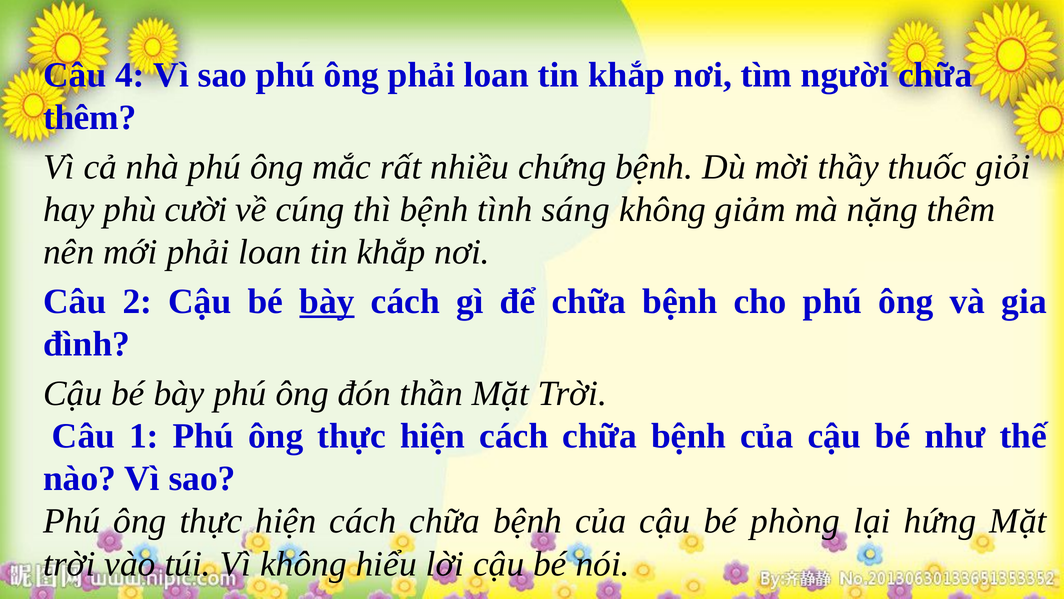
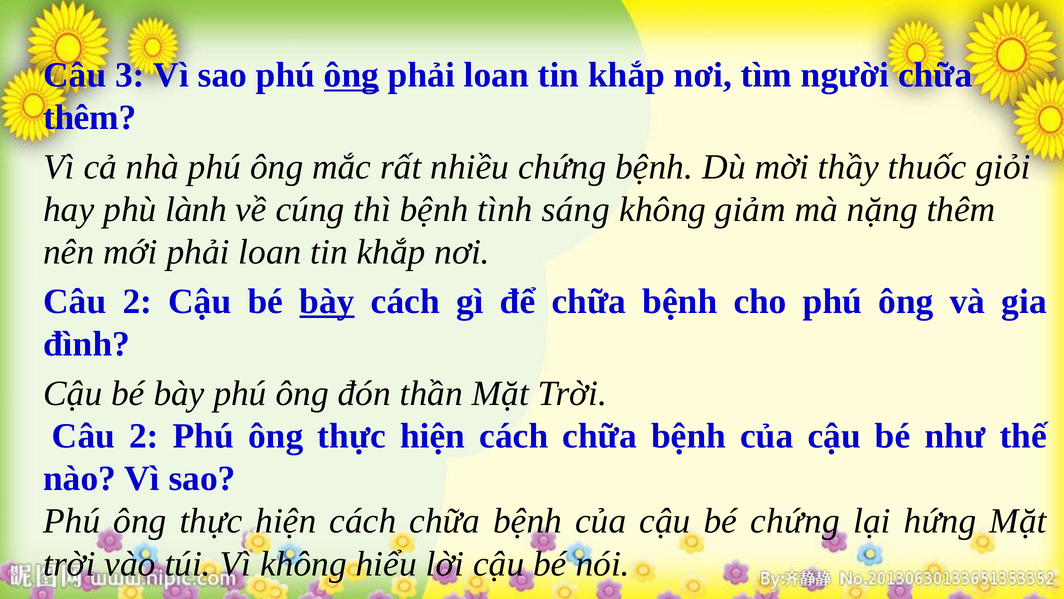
4: 4 -> 3 (130, 75)
ông underline: none -> present (352, 75)
cười: cười -> lành (196, 209)
1: 1 -> 2 (144, 436)
bé phòng: phòng -> chứng (795, 521)
